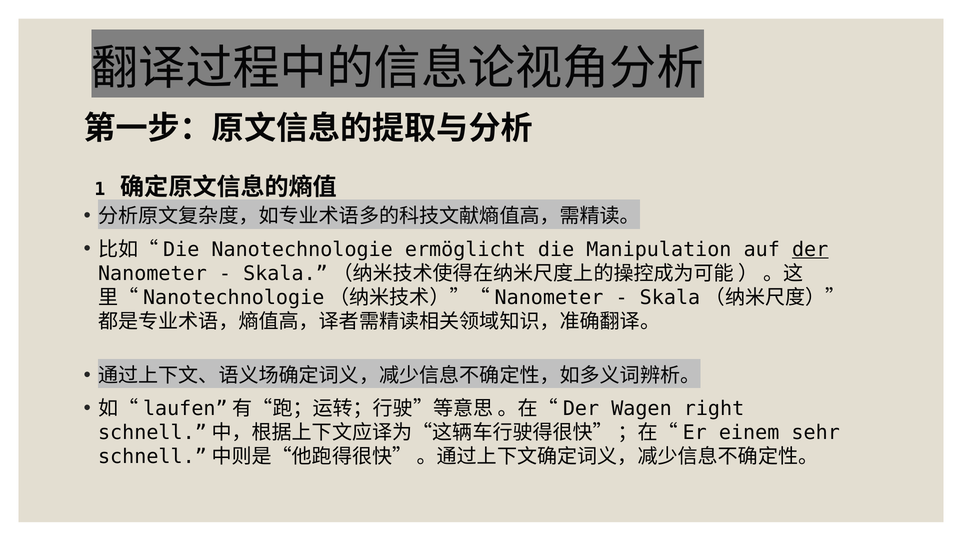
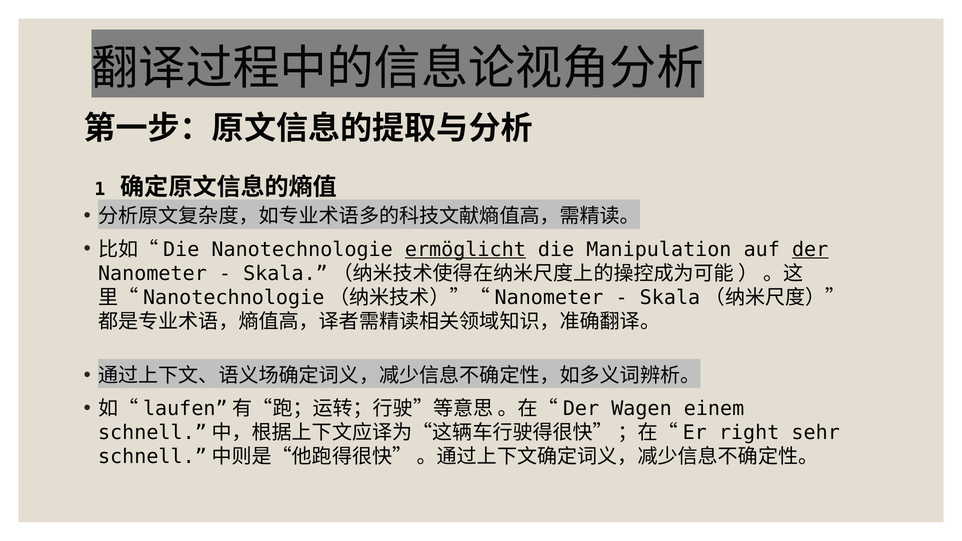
ermöglicht underline: none -> present (465, 249)
right: right -> einem (714, 409)
einem: einem -> right (749, 433)
